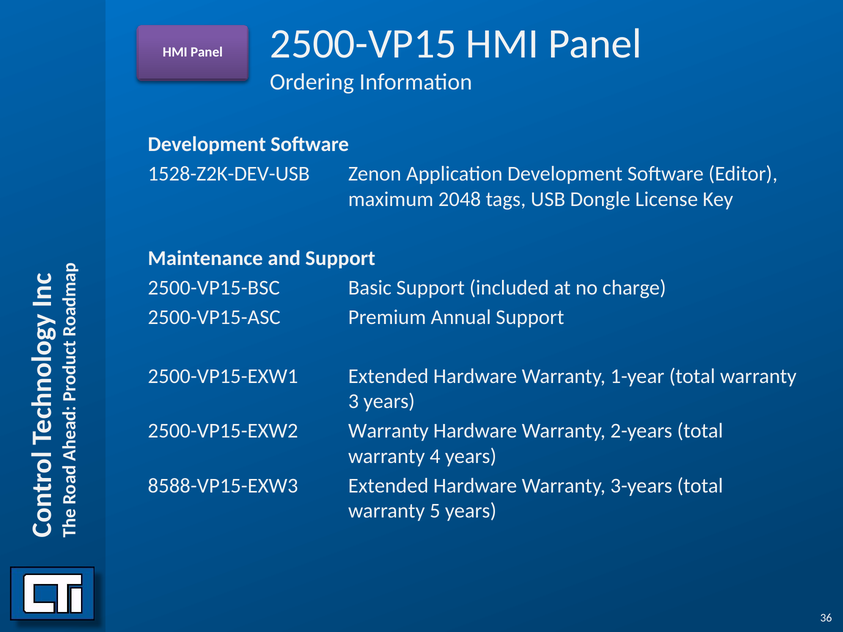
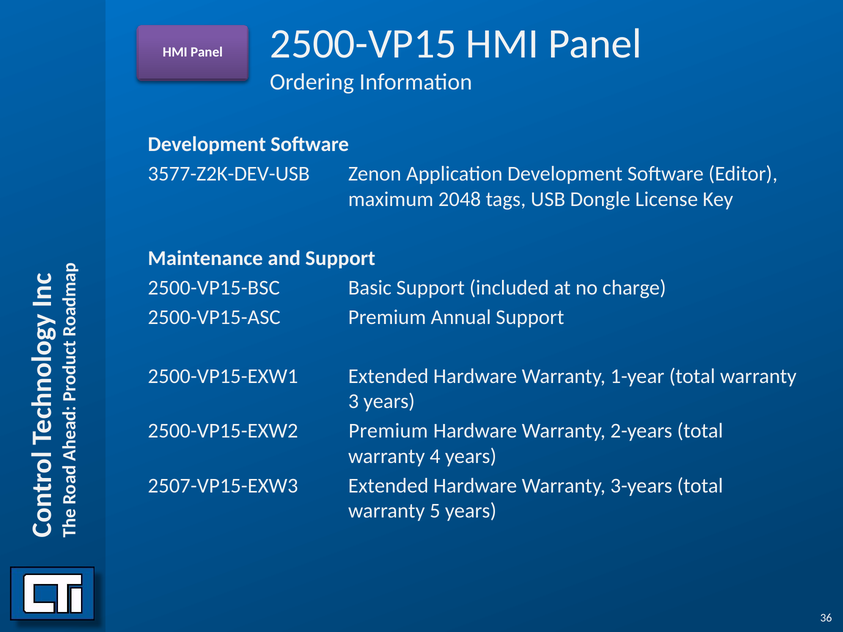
1528-Z2K-DEV-USB: 1528-Z2K-DEV-USB -> 3577-Z2K-DEV-USB (229, 174)
2500-VP15-EXW2 Warranty: Warranty -> Premium (388, 431)
8588-VP15-EXW3: 8588-VP15-EXW3 -> 2507-VP15-EXW3 (223, 486)
